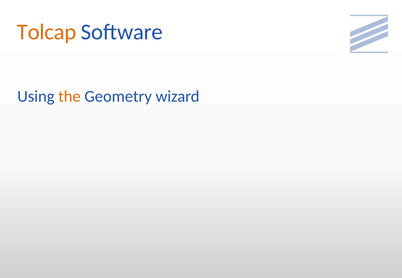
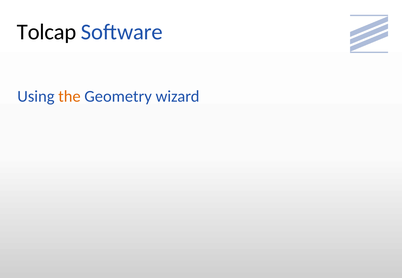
Tolcap colour: orange -> black (47, 32)
